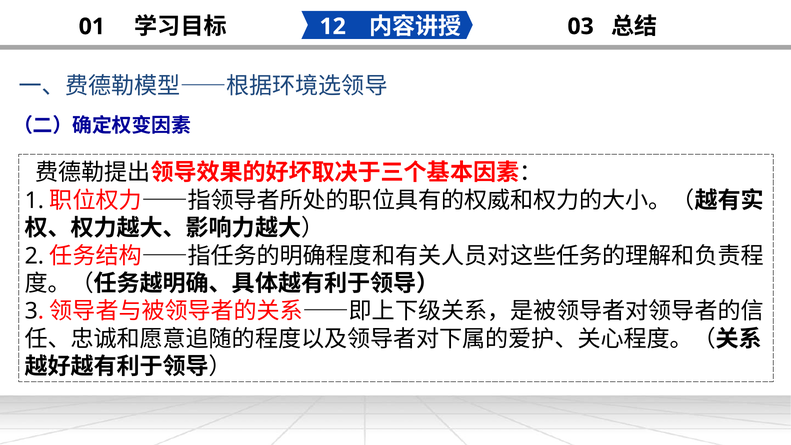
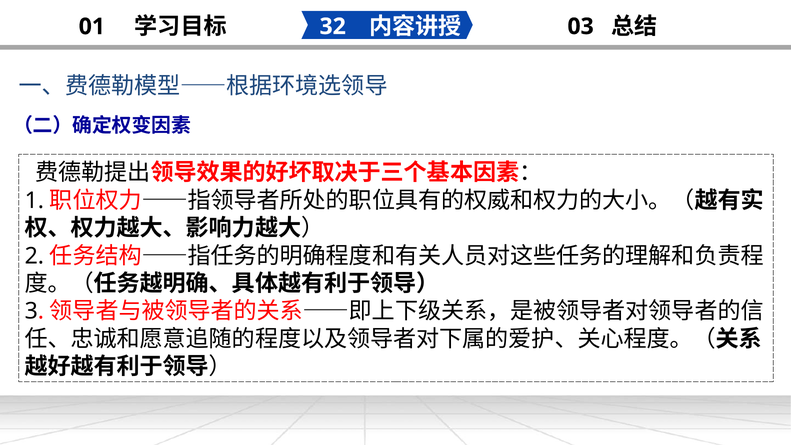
12: 12 -> 32 (333, 26)
